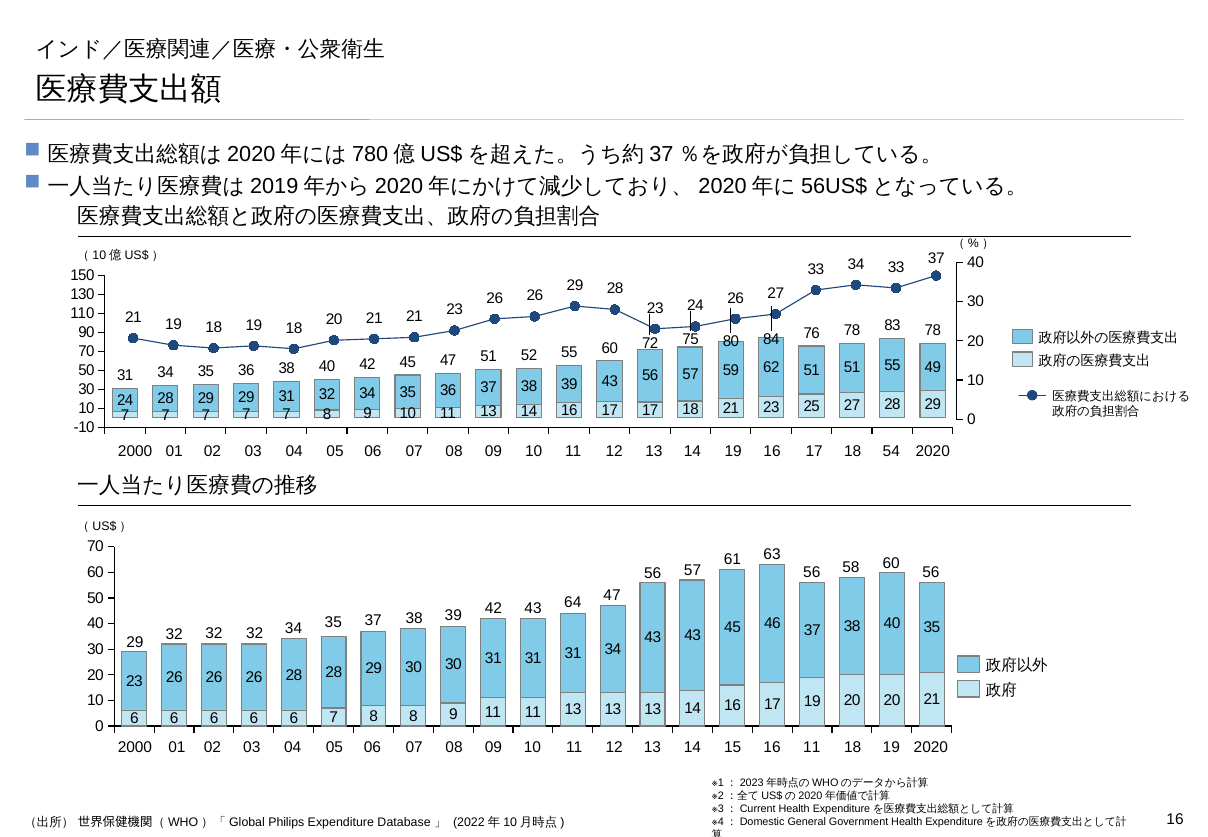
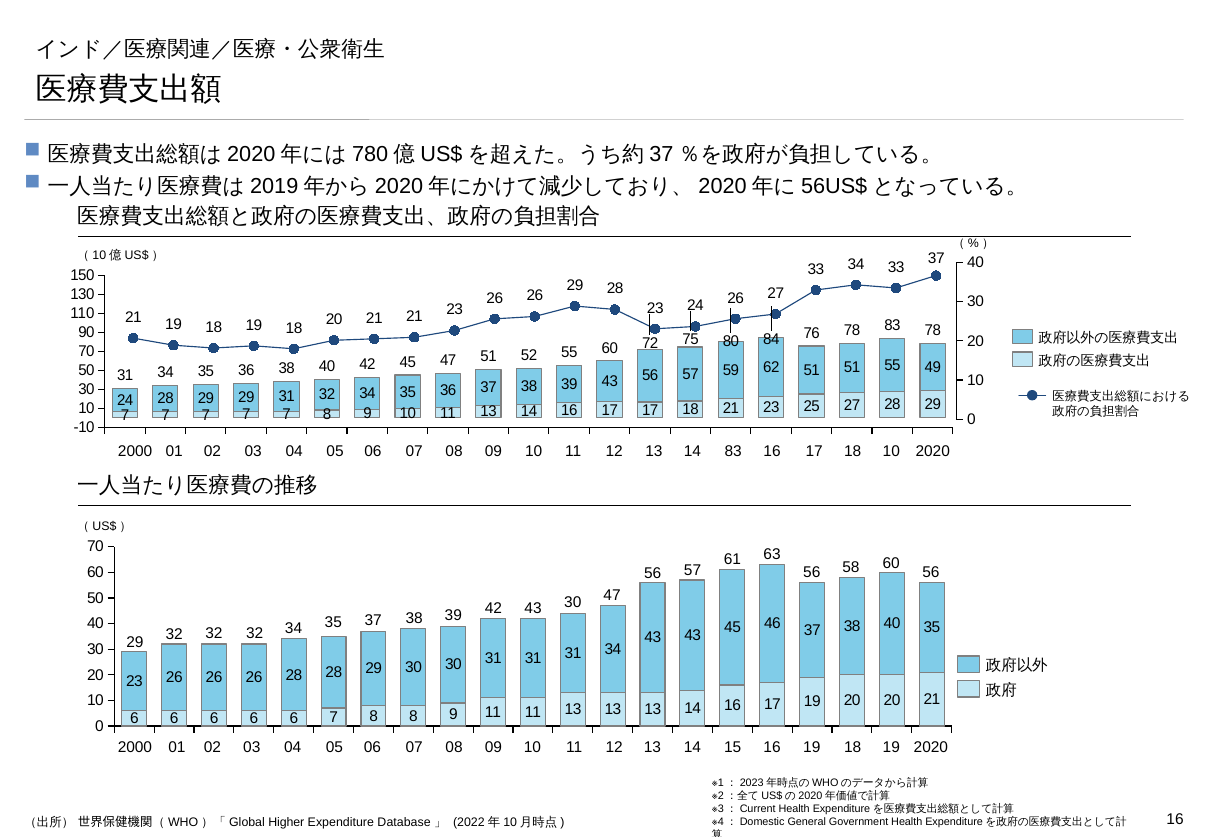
04 19: 19 -> 83 (733, 451)
18 54: 54 -> 10 (891, 451)
43 64: 64 -> 30 (573, 602)
09 11: 11 -> 19 (812, 746)
Philips: Philips -> Higher (286, 822)
